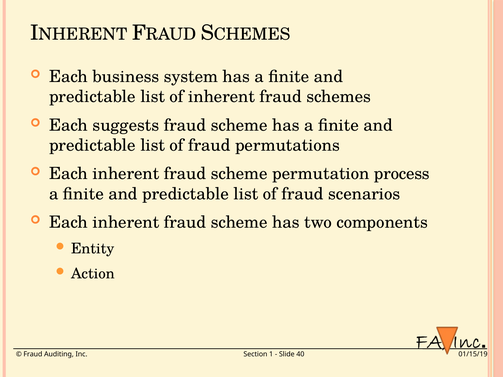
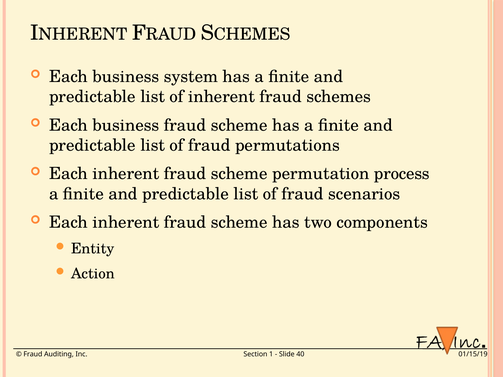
suggests: suggests -> business (126, 125)
